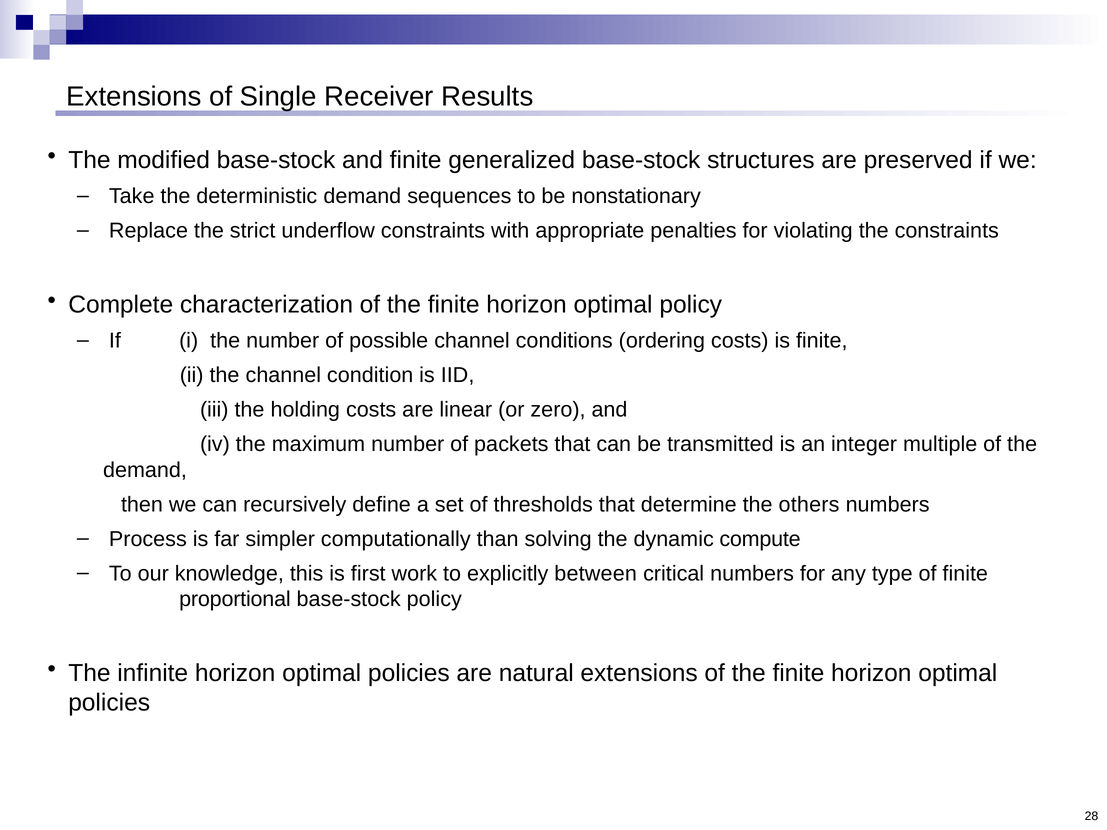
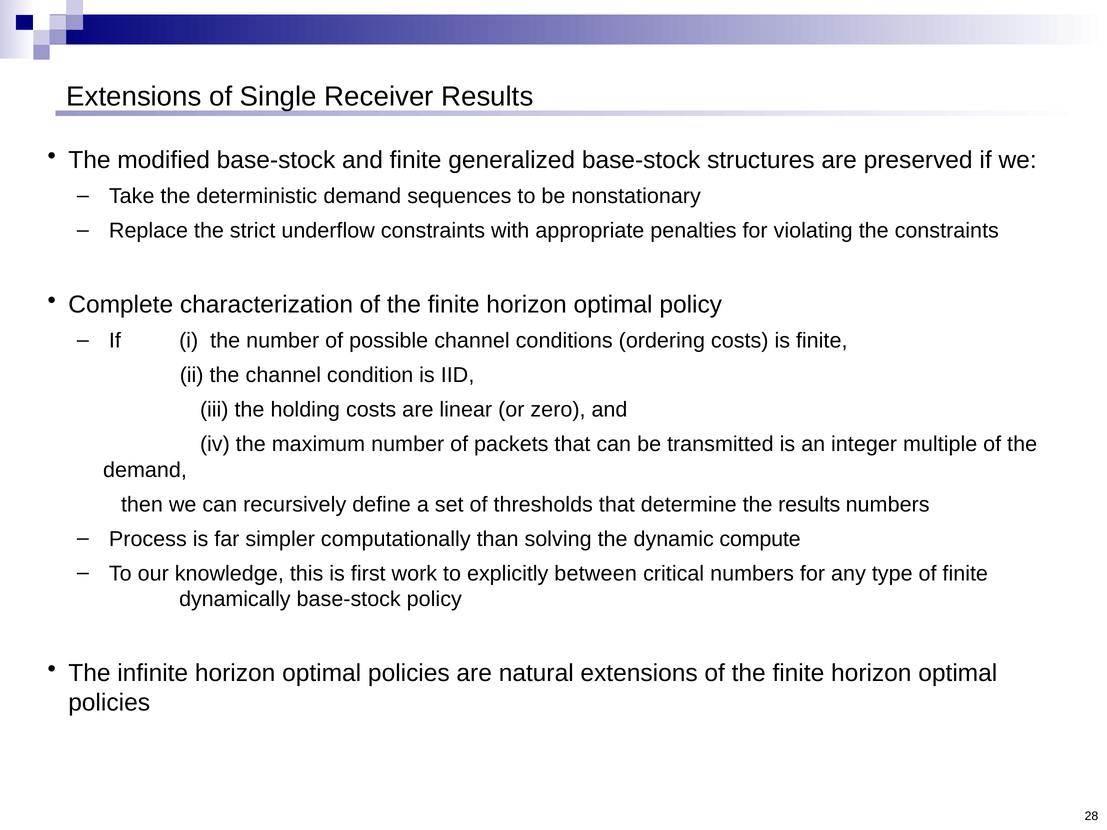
the others: others -> results (809, 505)
proportional: proportional -> dynamically (235, 599)
